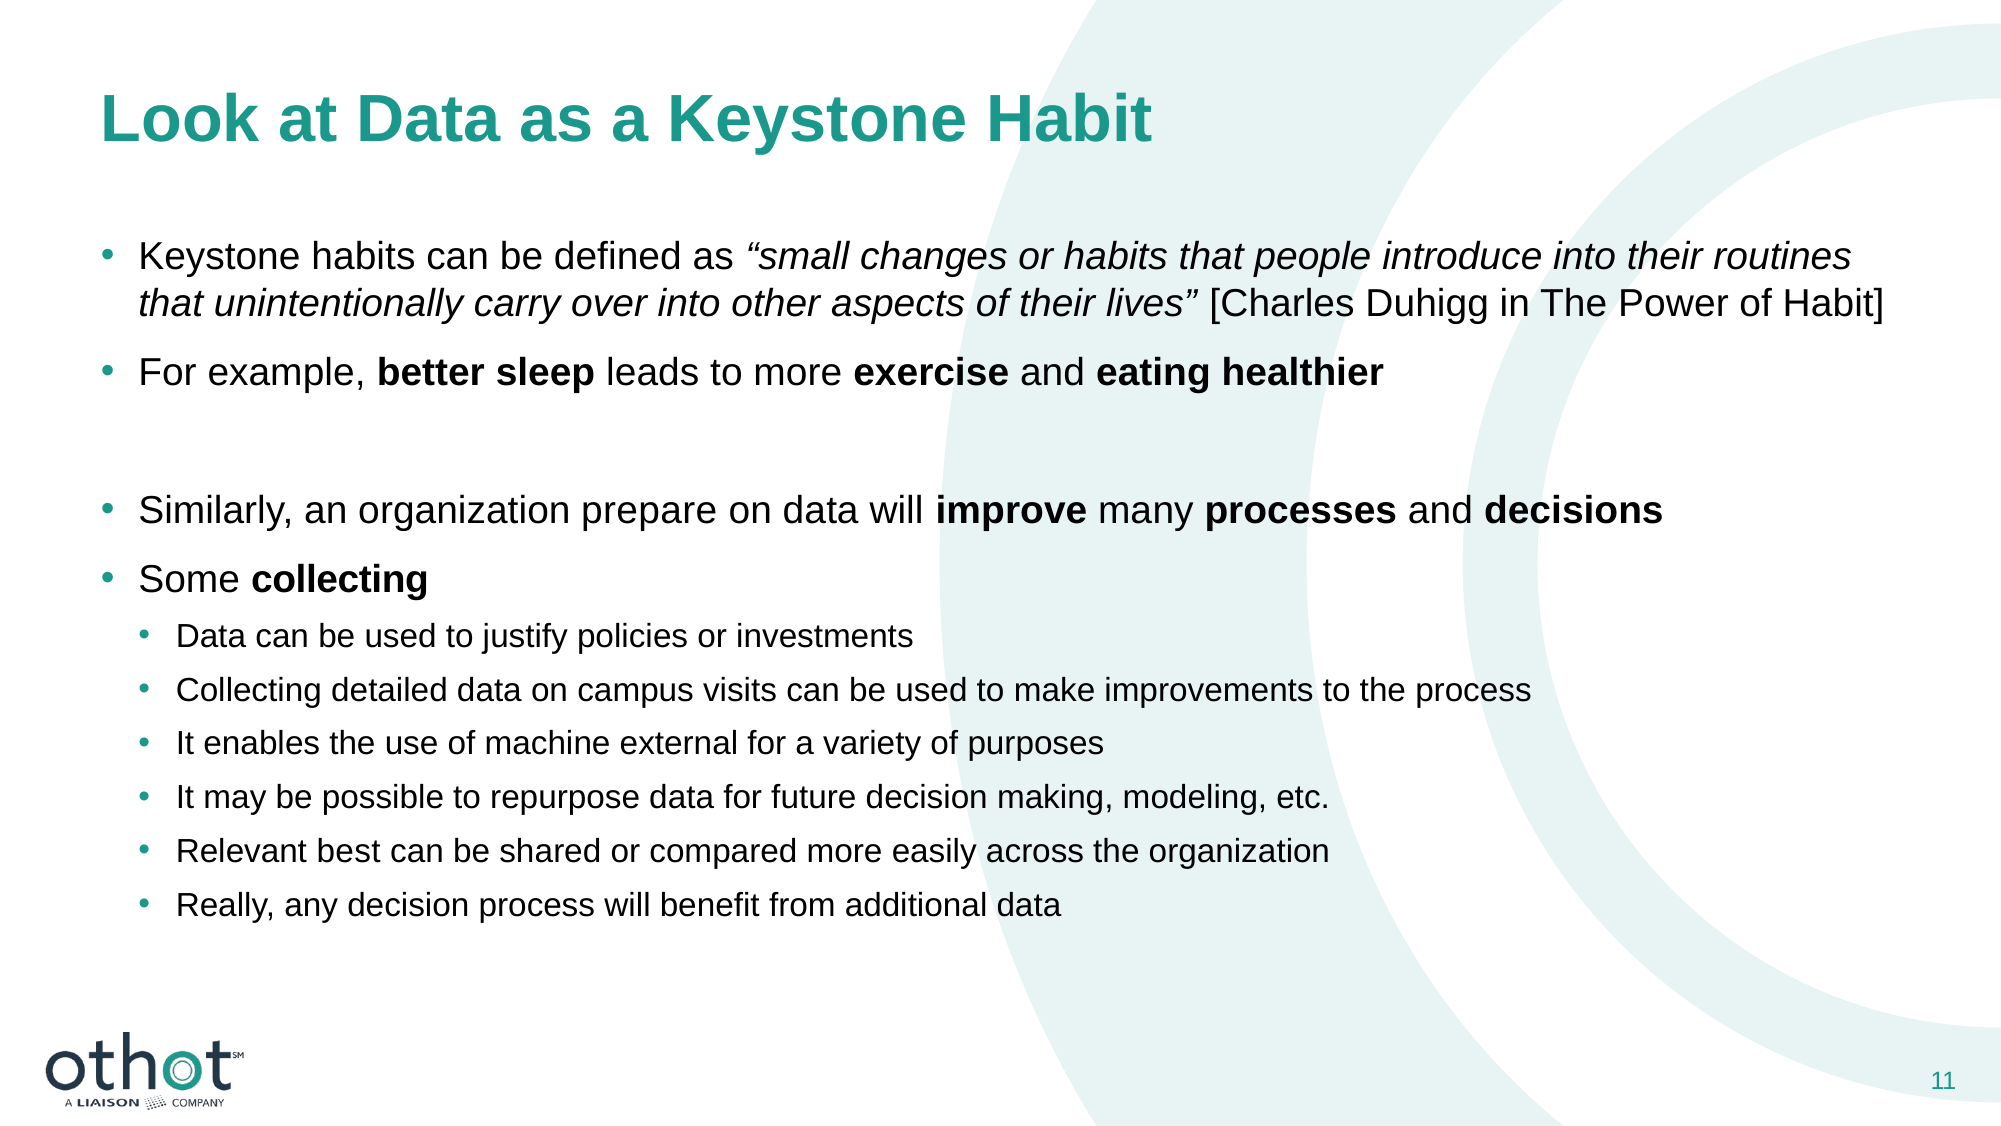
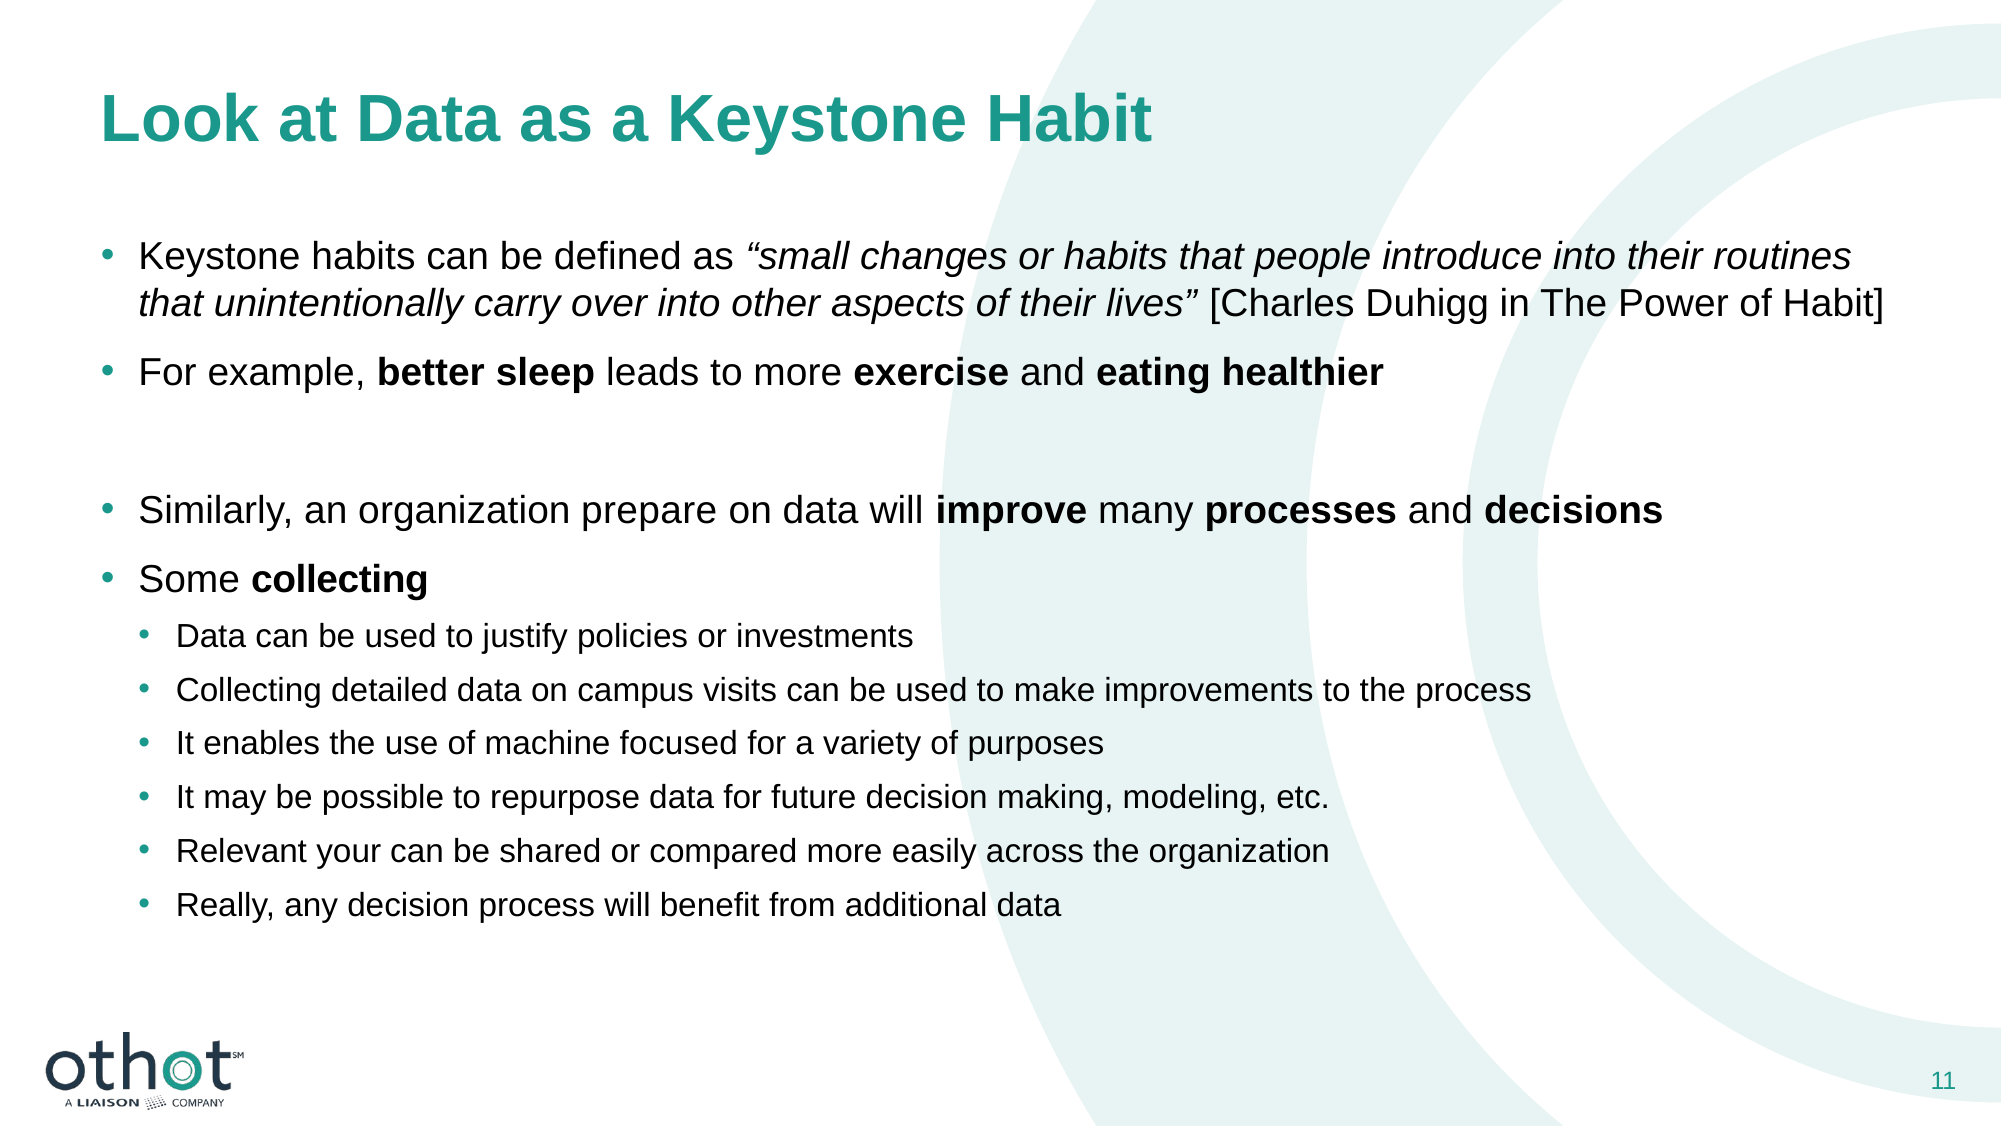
external: external -> focused (679, 744)
best: best -> your (349, 851)
